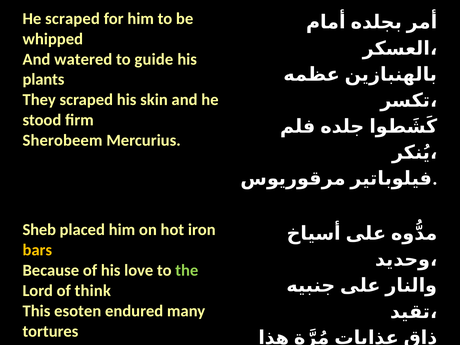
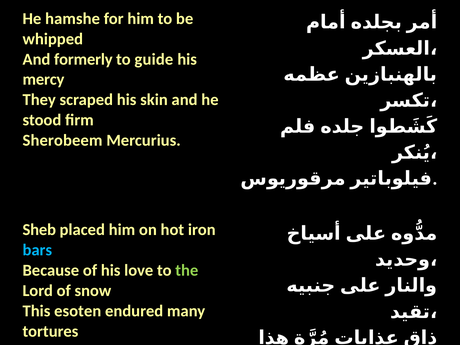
He scraped: scraped -> hamshe (73, 19)
watered: watered -> formerly (83, 59)
plants: plants -> mercy (43, 80)
bars colour: yellow -> light blue (37, 250)
think: think -> snow (93, 291)
